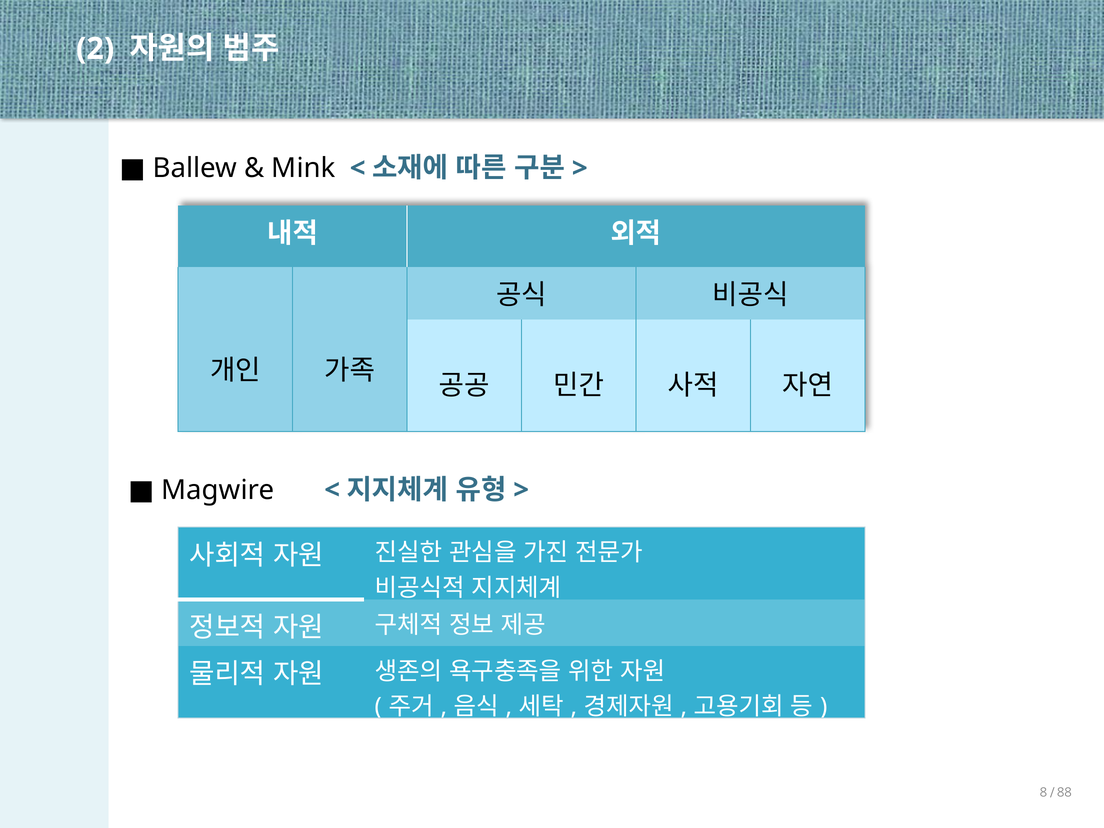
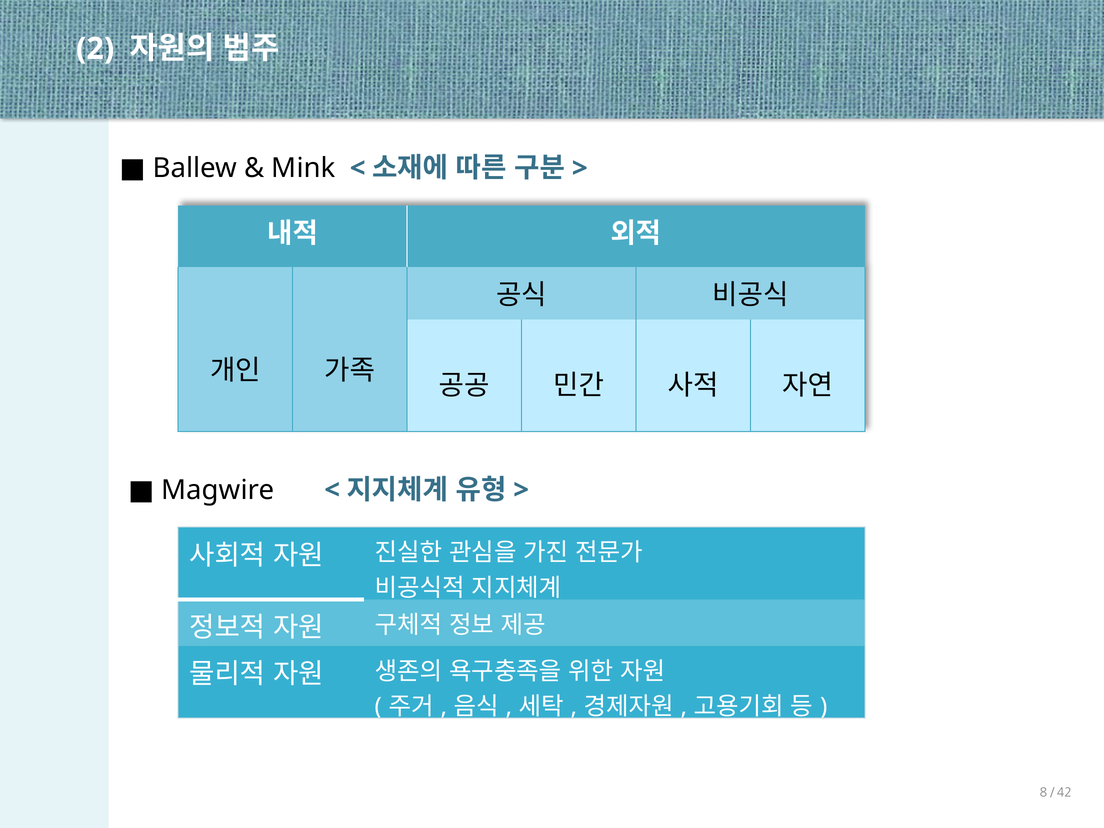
88: 88 -> 42 (1064, 793)
